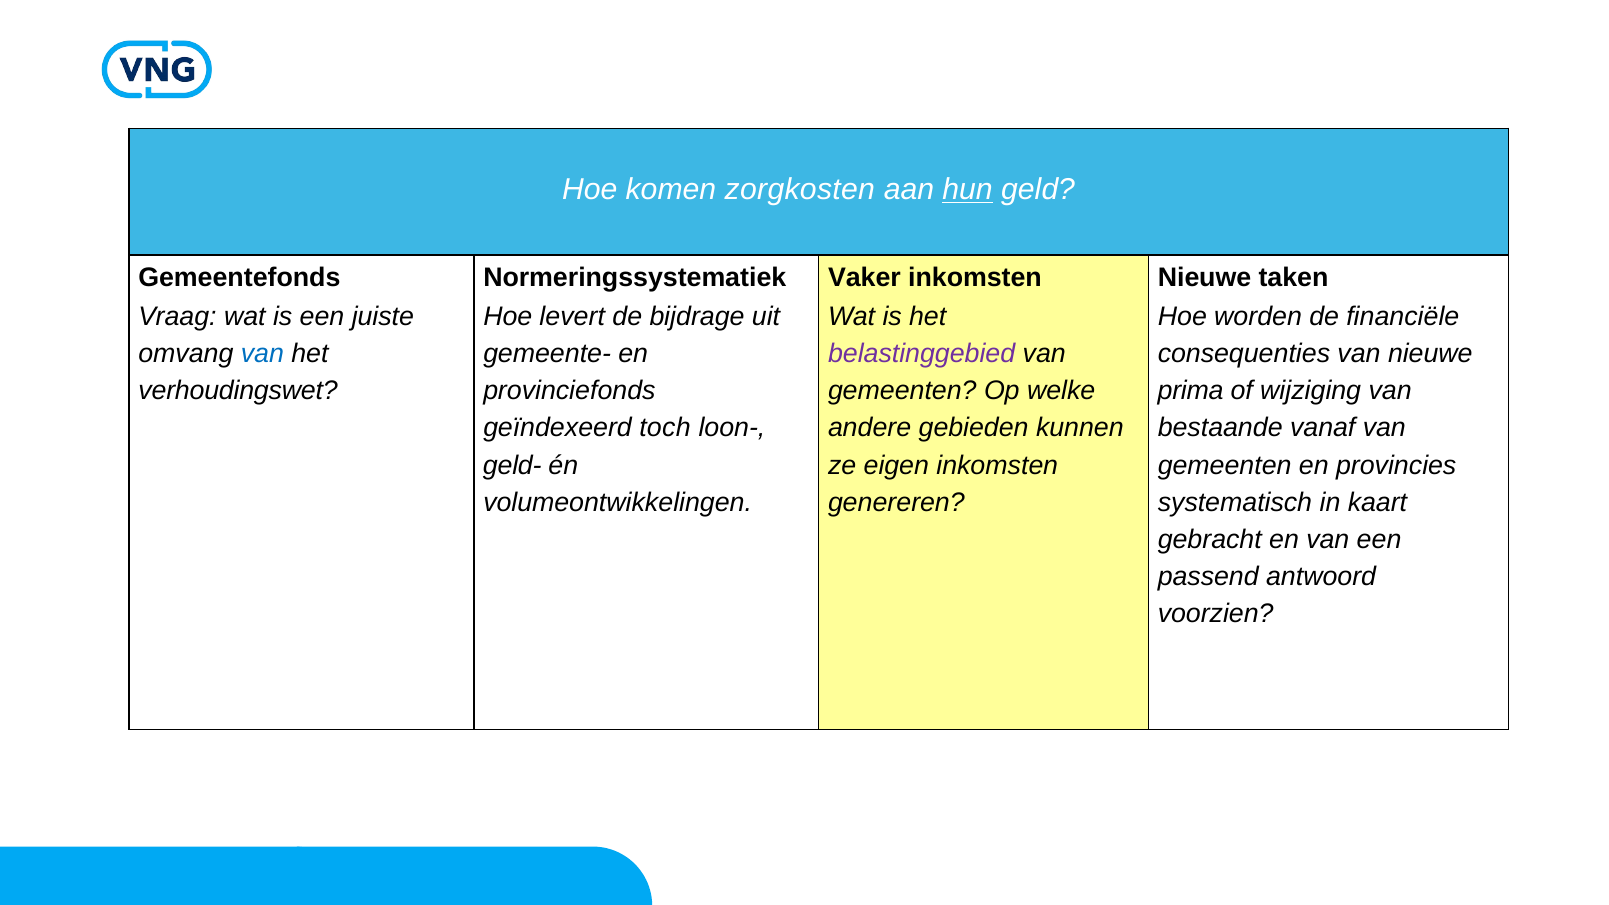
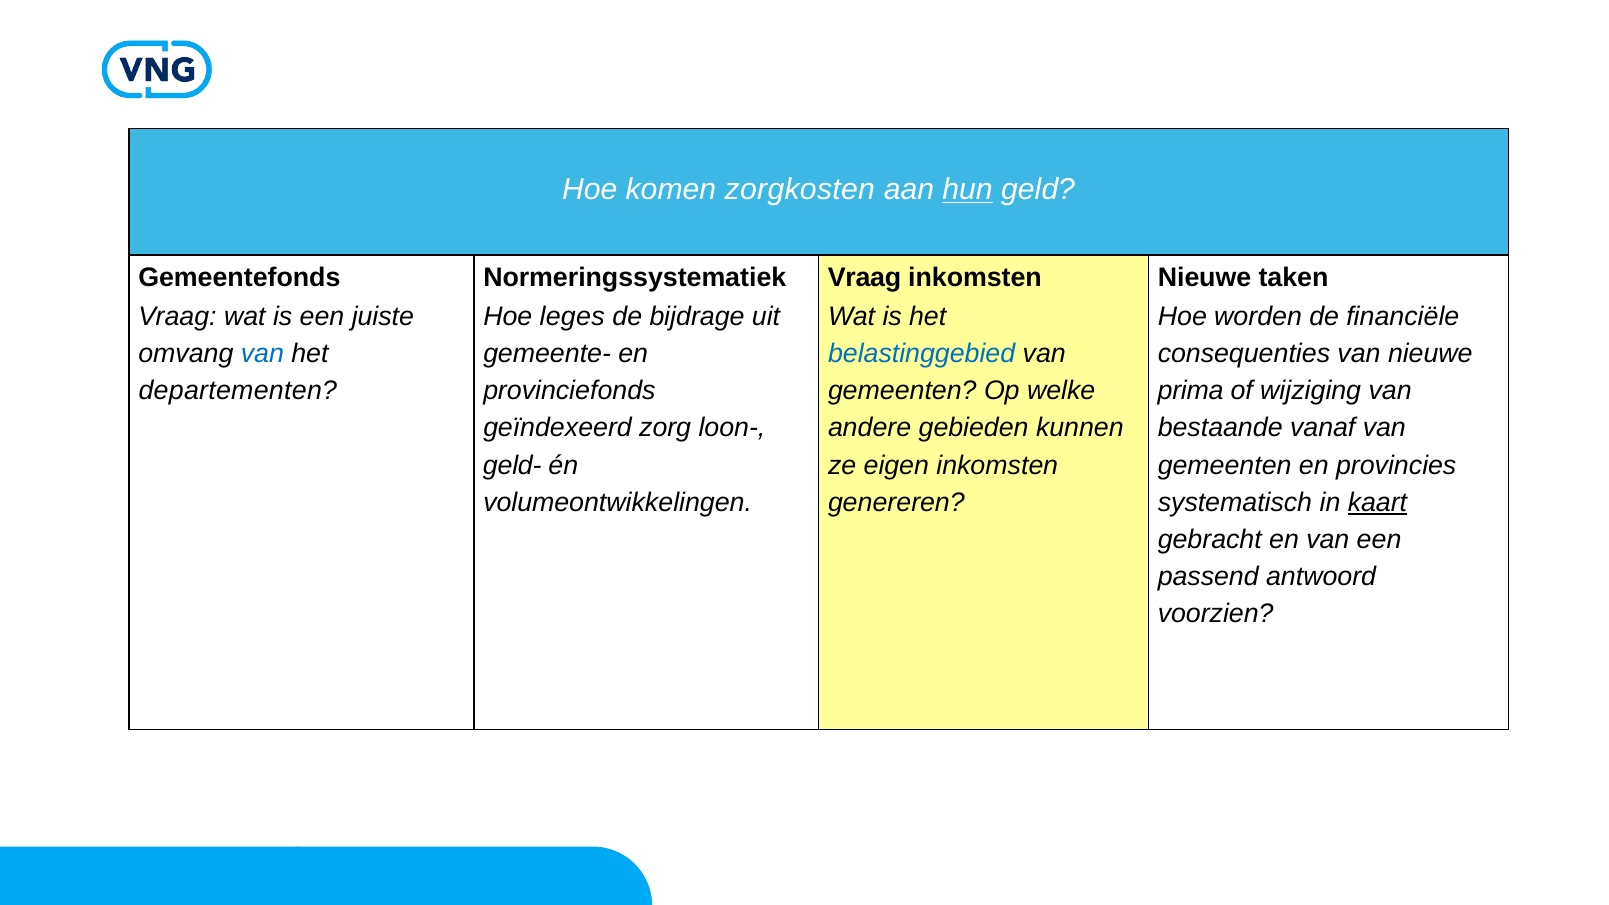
Vaker: Vaker -> Vraag (865, 278)
levert: levert -> leges (572, 316)
belastinggebied colour: purple -> blue (922, 354)
verhoudingswet: verhoudingswet -> departementen (238, 391)
toch: toch -> zorg (665, 428)
kaart underline: none -> present (1377, 502)
